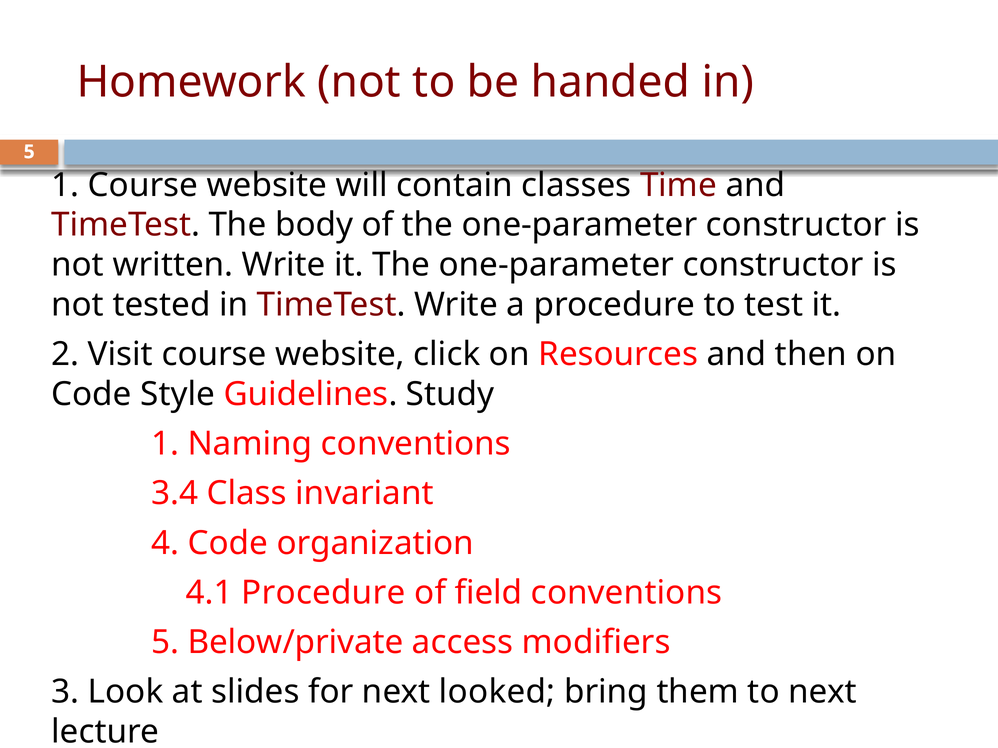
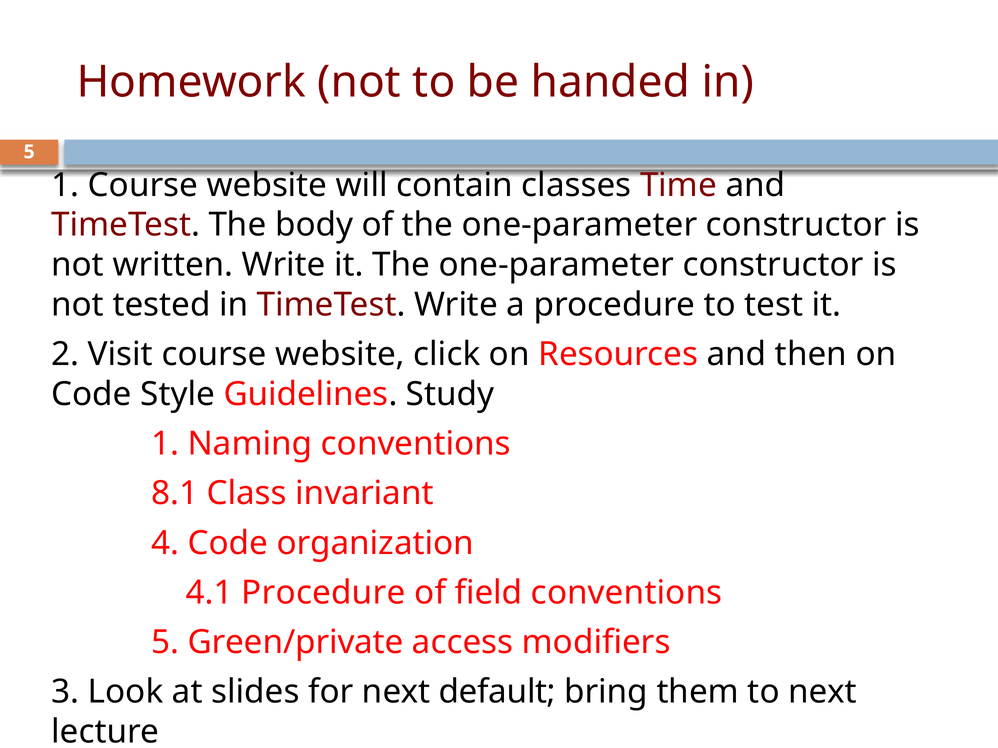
3.4: 3.4 -> 8.1 (175, 494)
Below/private: Below/private -> Green/private (296, 643)
looked: looked -> default (497, 692)
